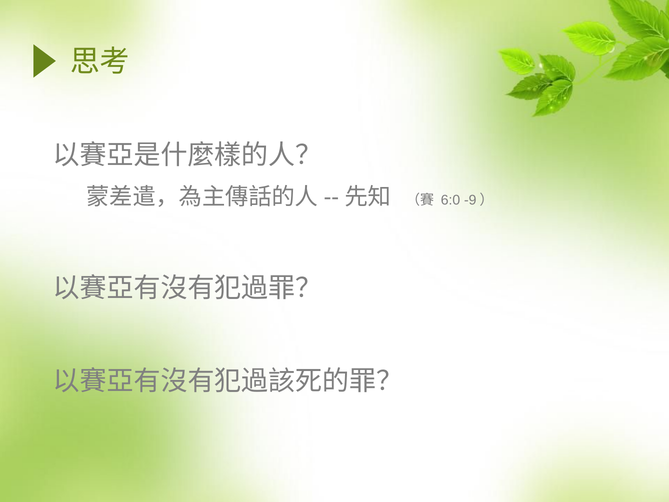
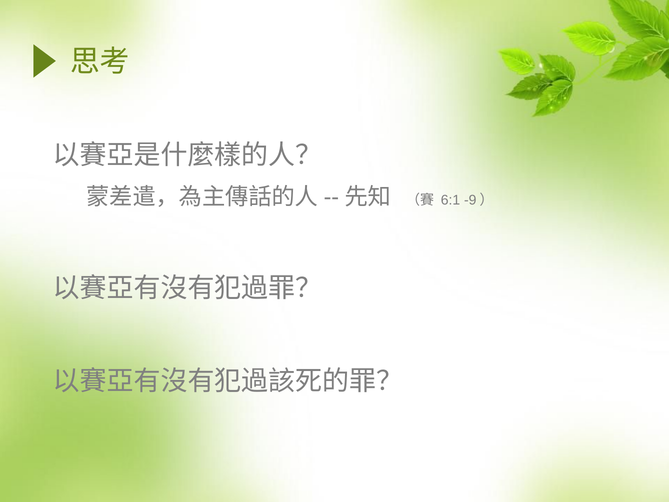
6:0: 6:0 -> 6:1 (450, 200)
